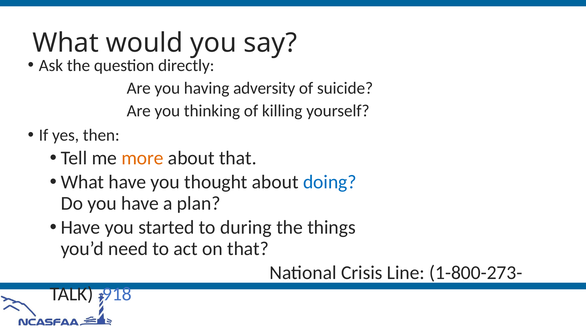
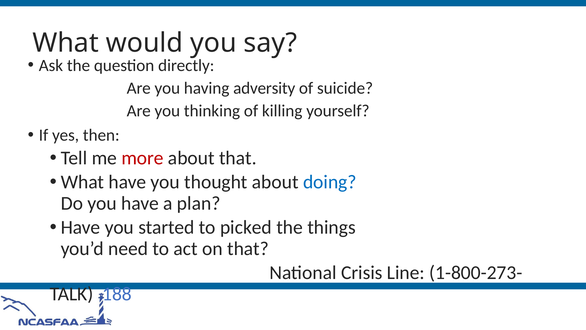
more colour: orange -> red (143, 158)
during: during -> picked (246, 227)
918: 918 -> 188 (117, 294)
